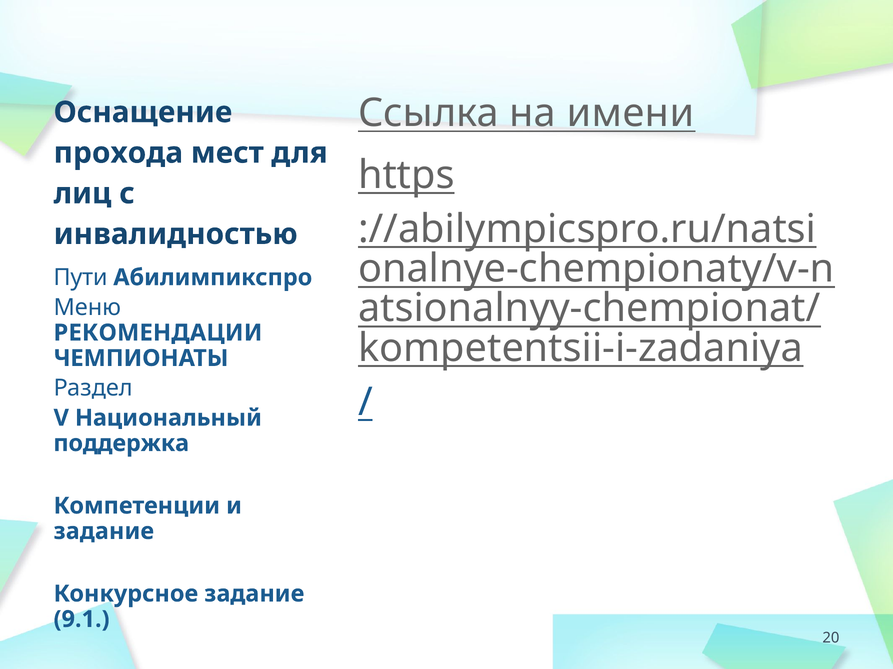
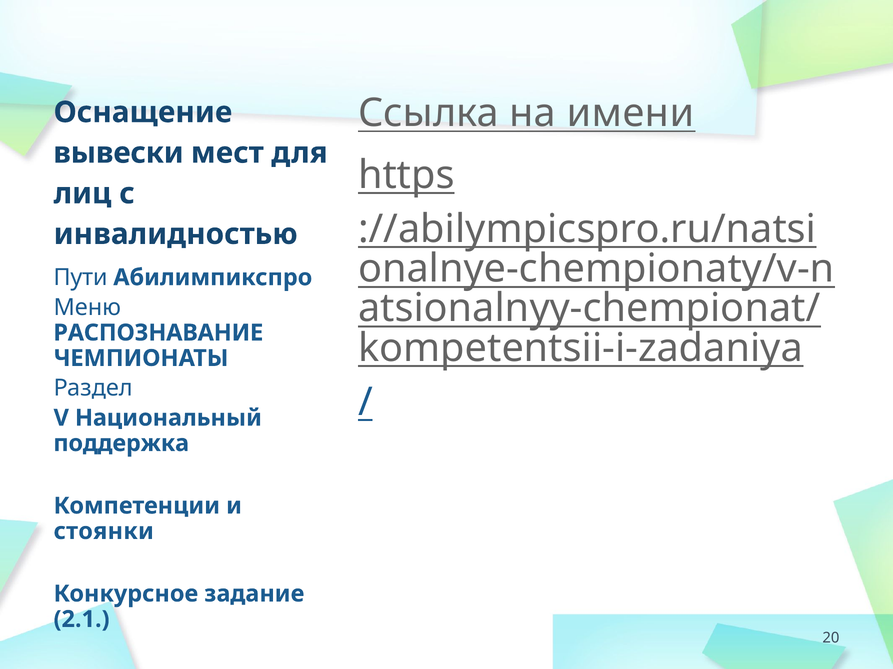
прохода: прохода -> вывески (118, 153)
РЕКОМЕНДАЦИИ: РЕКОМЕНДАЦИИ -> РАСПОЗНАВАНИЕ (158, 333)
задание: задание -> стоянки (104, 532)
9.1: 9.1 -> 2.1 (82, 620)
